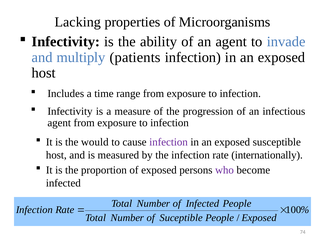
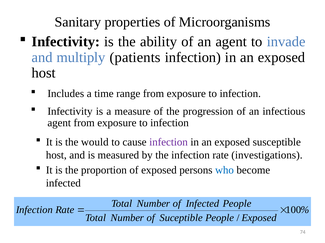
Lacking: Lacking -> Sanitary (78, 22)
internationally: internationally -> investigations (267, 155)
who colour: purple -> blue (224, 171)
